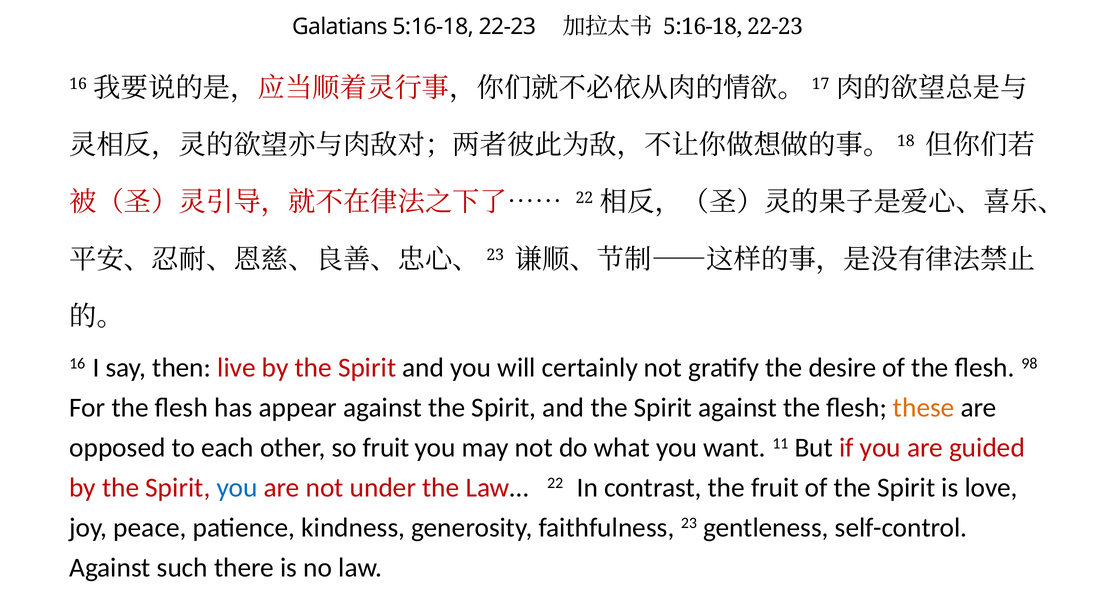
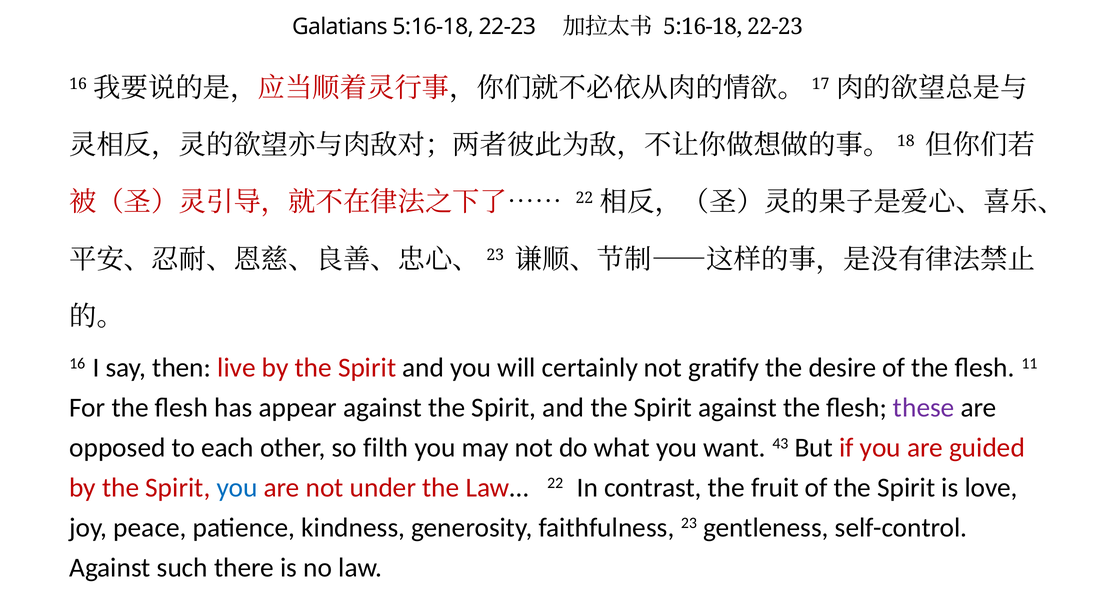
98: 98 -> 11 (1029, 363)
these colour: orange -> purple (924, 408)
so fruit: fruit -> filth (386, 448)
11: 11 -> 43 (780, 443)
